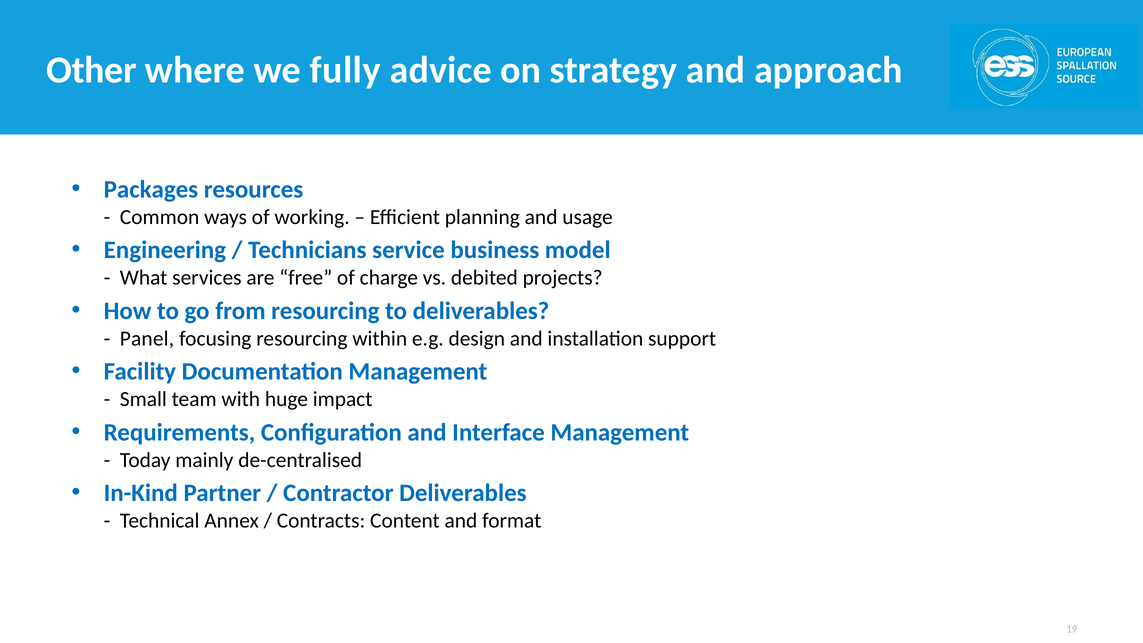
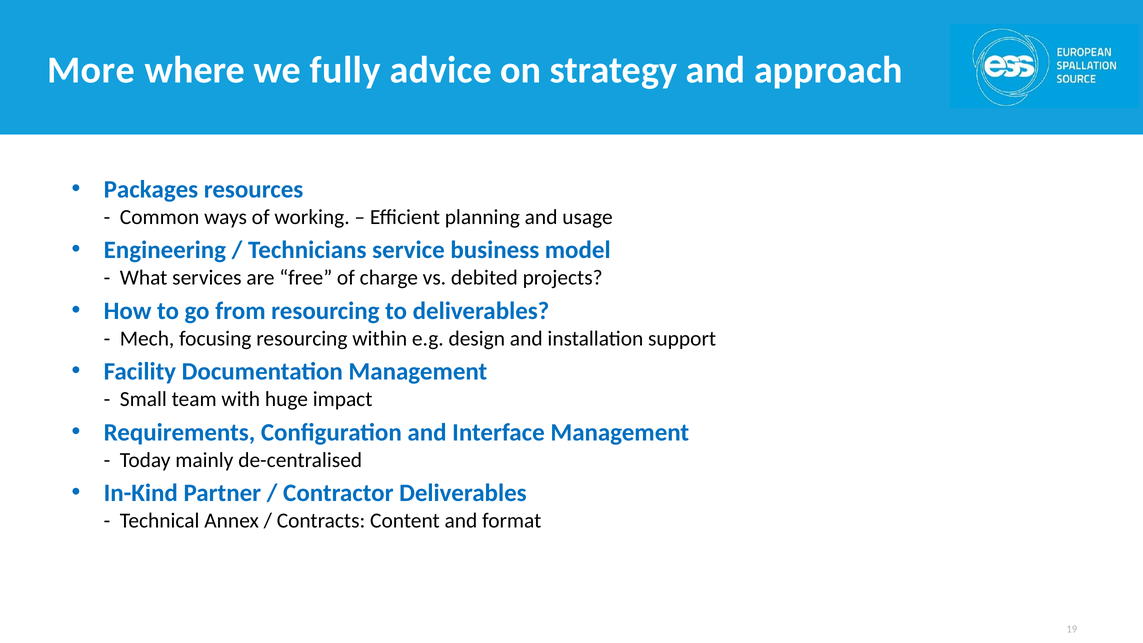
Other: Other -> More (91, 70)
Panel: Panel -> Mech (147, 338)
